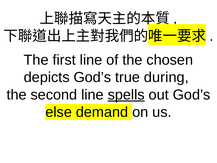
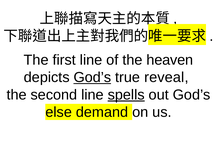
chosen: chosen -> heaven (170, 60)
God’s underline: none -> present (92, 77)
during: during -> reveal (166, 77)
